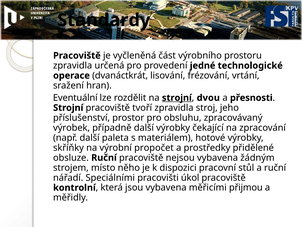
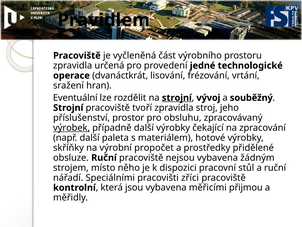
Standardy: Standardy -> Pravidlem (104, 20)
dvou: dvou -> vývoj (208, 98)
přesnosti: přesnosti -> souběžný (251, 98)
výrobek underline: none -> present (72, 127)
úkol: úkol -> zříci (190, 177)
